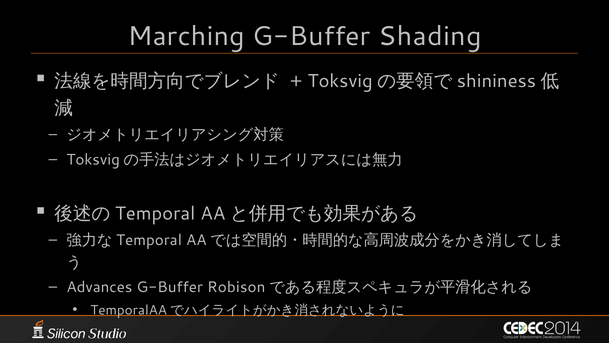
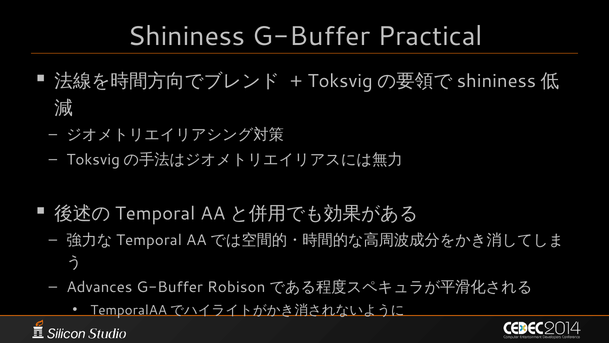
Marching: Marching -> Shininess (186, 36)
Shading: Shading -> Practical (430, 36)
